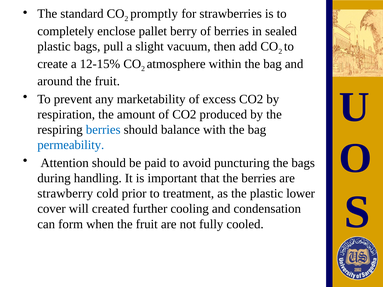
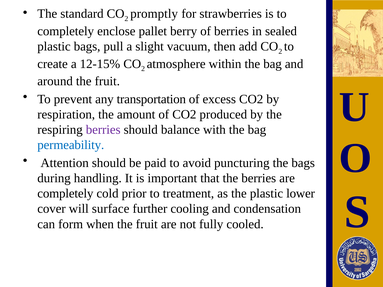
marketability: marketability -> transportation (151, 99)
berries colour: blue -> purple (103, 130)
strawberry: strawberry -> completely (65, 194)
created: created -> surface (111, 209)
